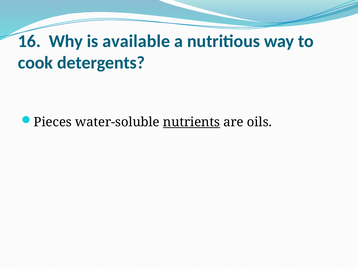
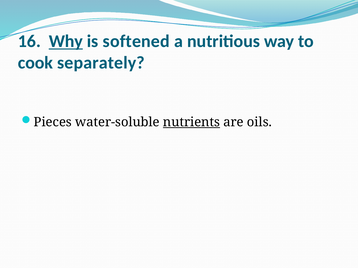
Why underline: none -> present (66, 41)
available: available -> softened (136, 41)
detergents: detergents -> separately (101, 63)
